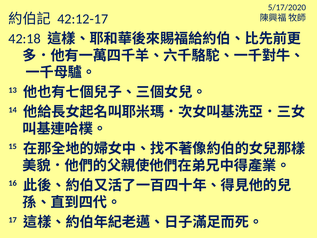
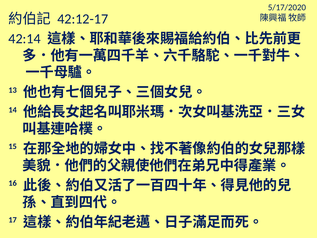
42:18: 42:18 -> 42:14 (25, 39)
